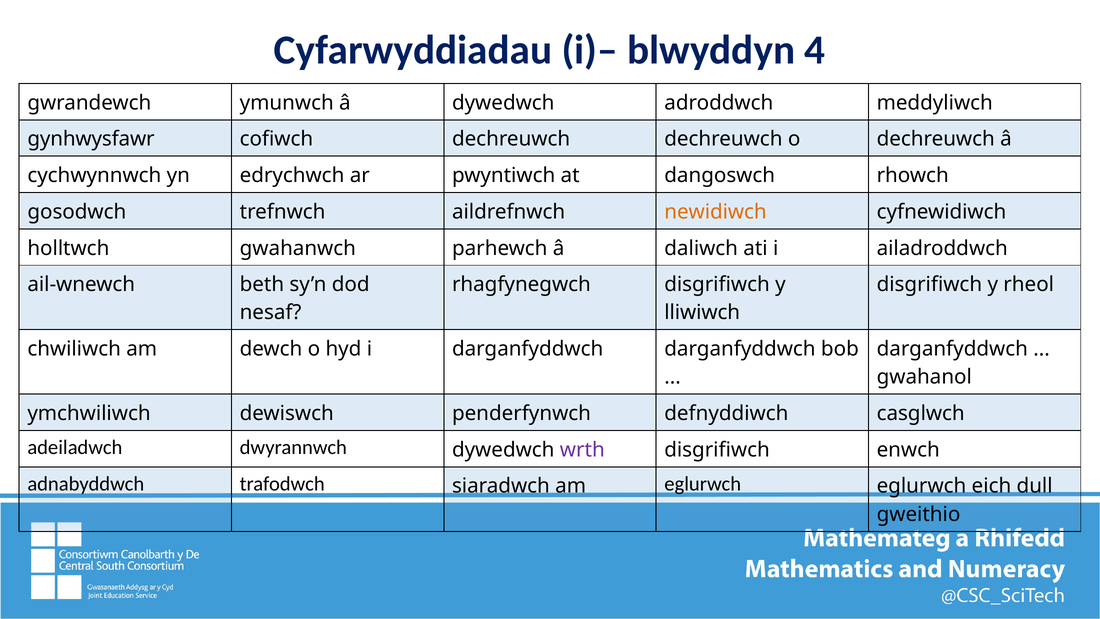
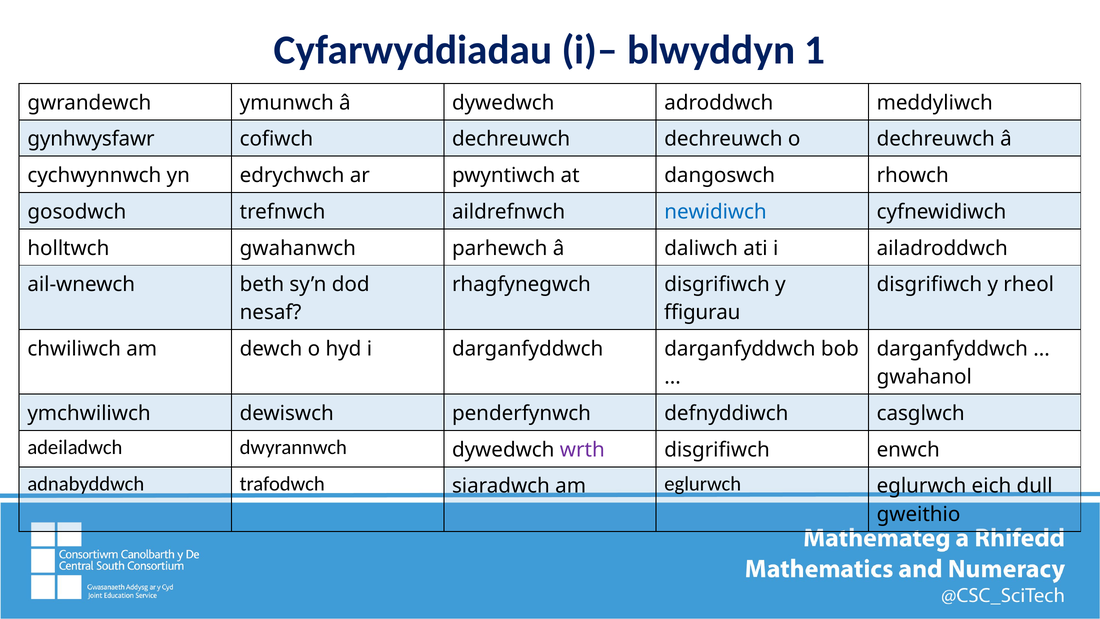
4: 4 -> 1 (815, 50)
newidiwch colour: orange -> blue (716, 212)
lliwiwch: lliwiwch -> ffigurau (702, 313)
